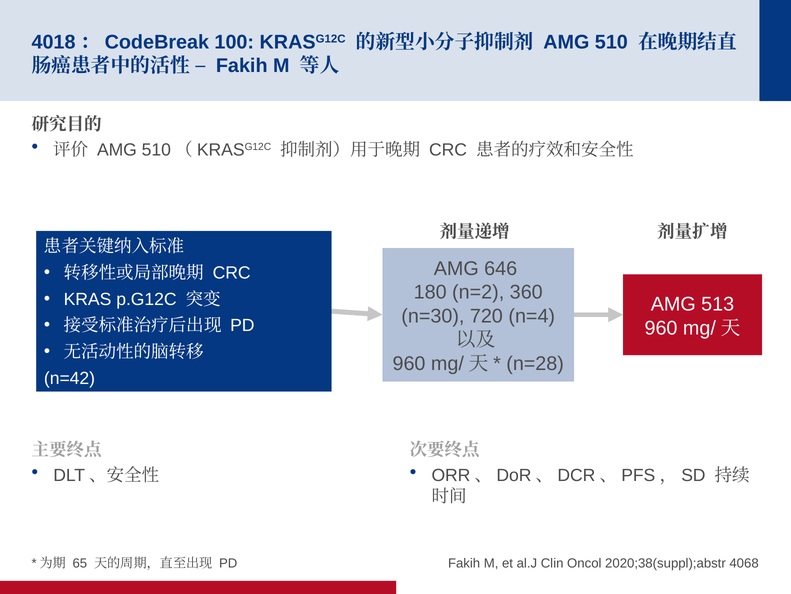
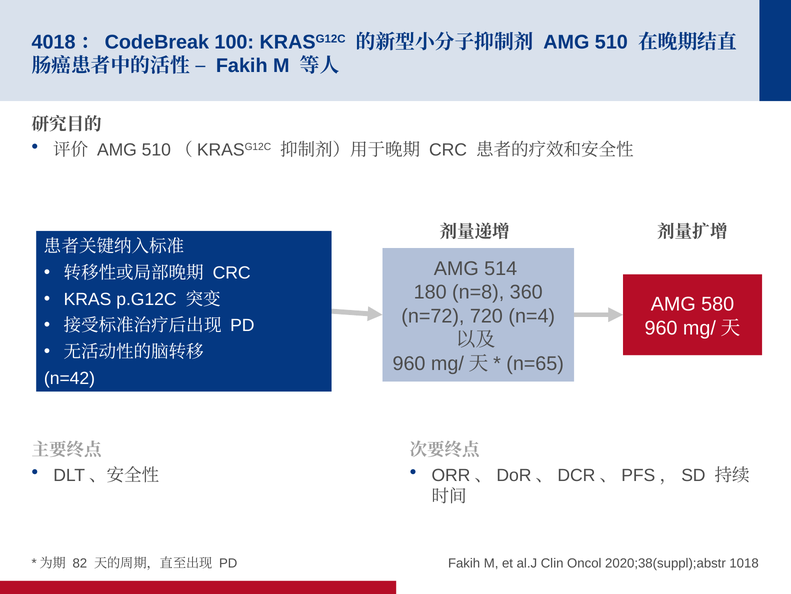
646: 646 -> 514 (501, 268)
n=2: n=2 -> n=8 (478, 292)
513: 513 -> 580 (718, 304)
n=30: n=30 -> n=72 (433, 316)
n=28: n=28 -> n=65 (535, 363)
65: 65 -> 82 (80, 562)
4068: 4068 -> 1018 (744, 562)
